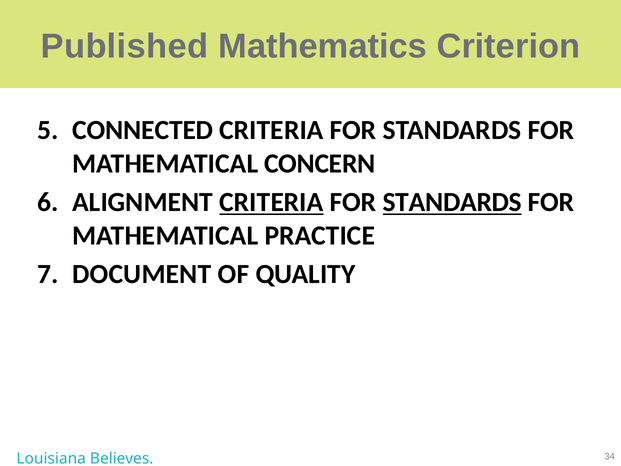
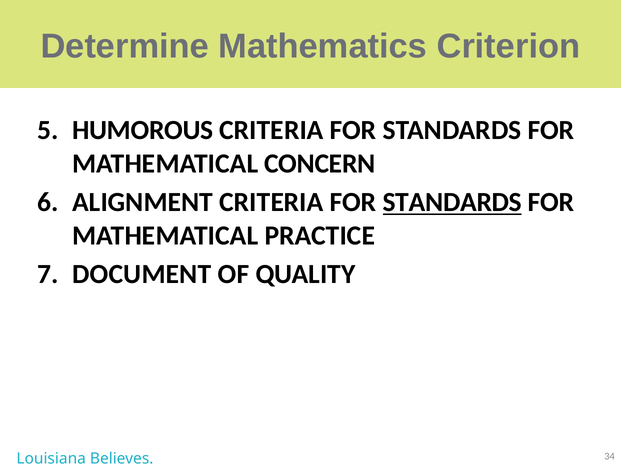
Published: Published -> Determine (125, 46)
CONNECTED: CONNECTED -> HUMOROUS (143, 130)
CRITERIA underline: present -> none (271, 202)
